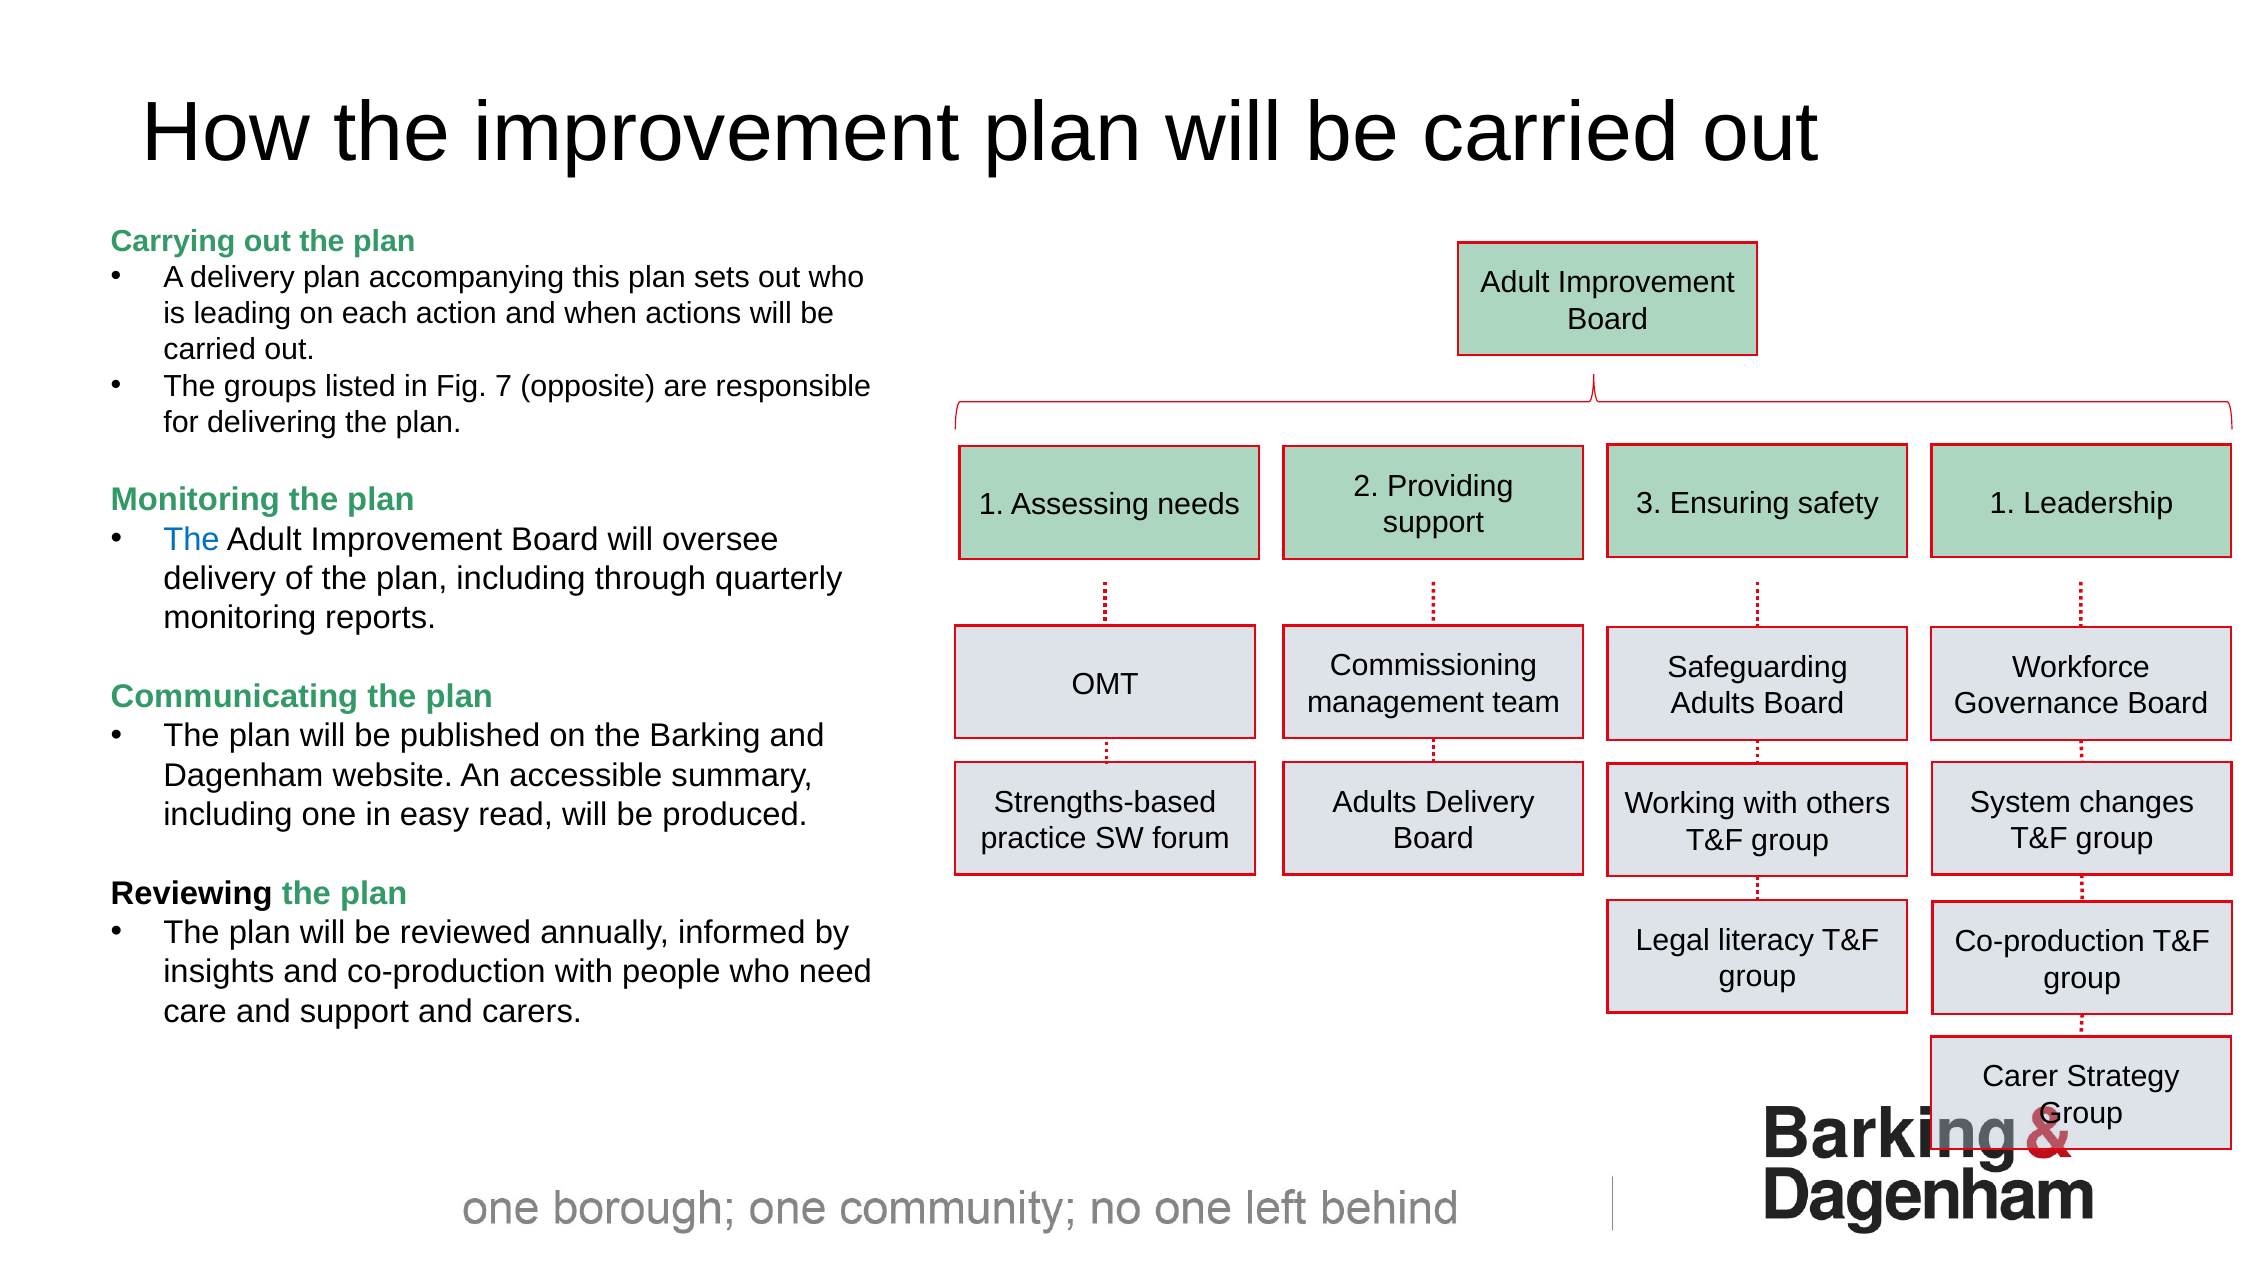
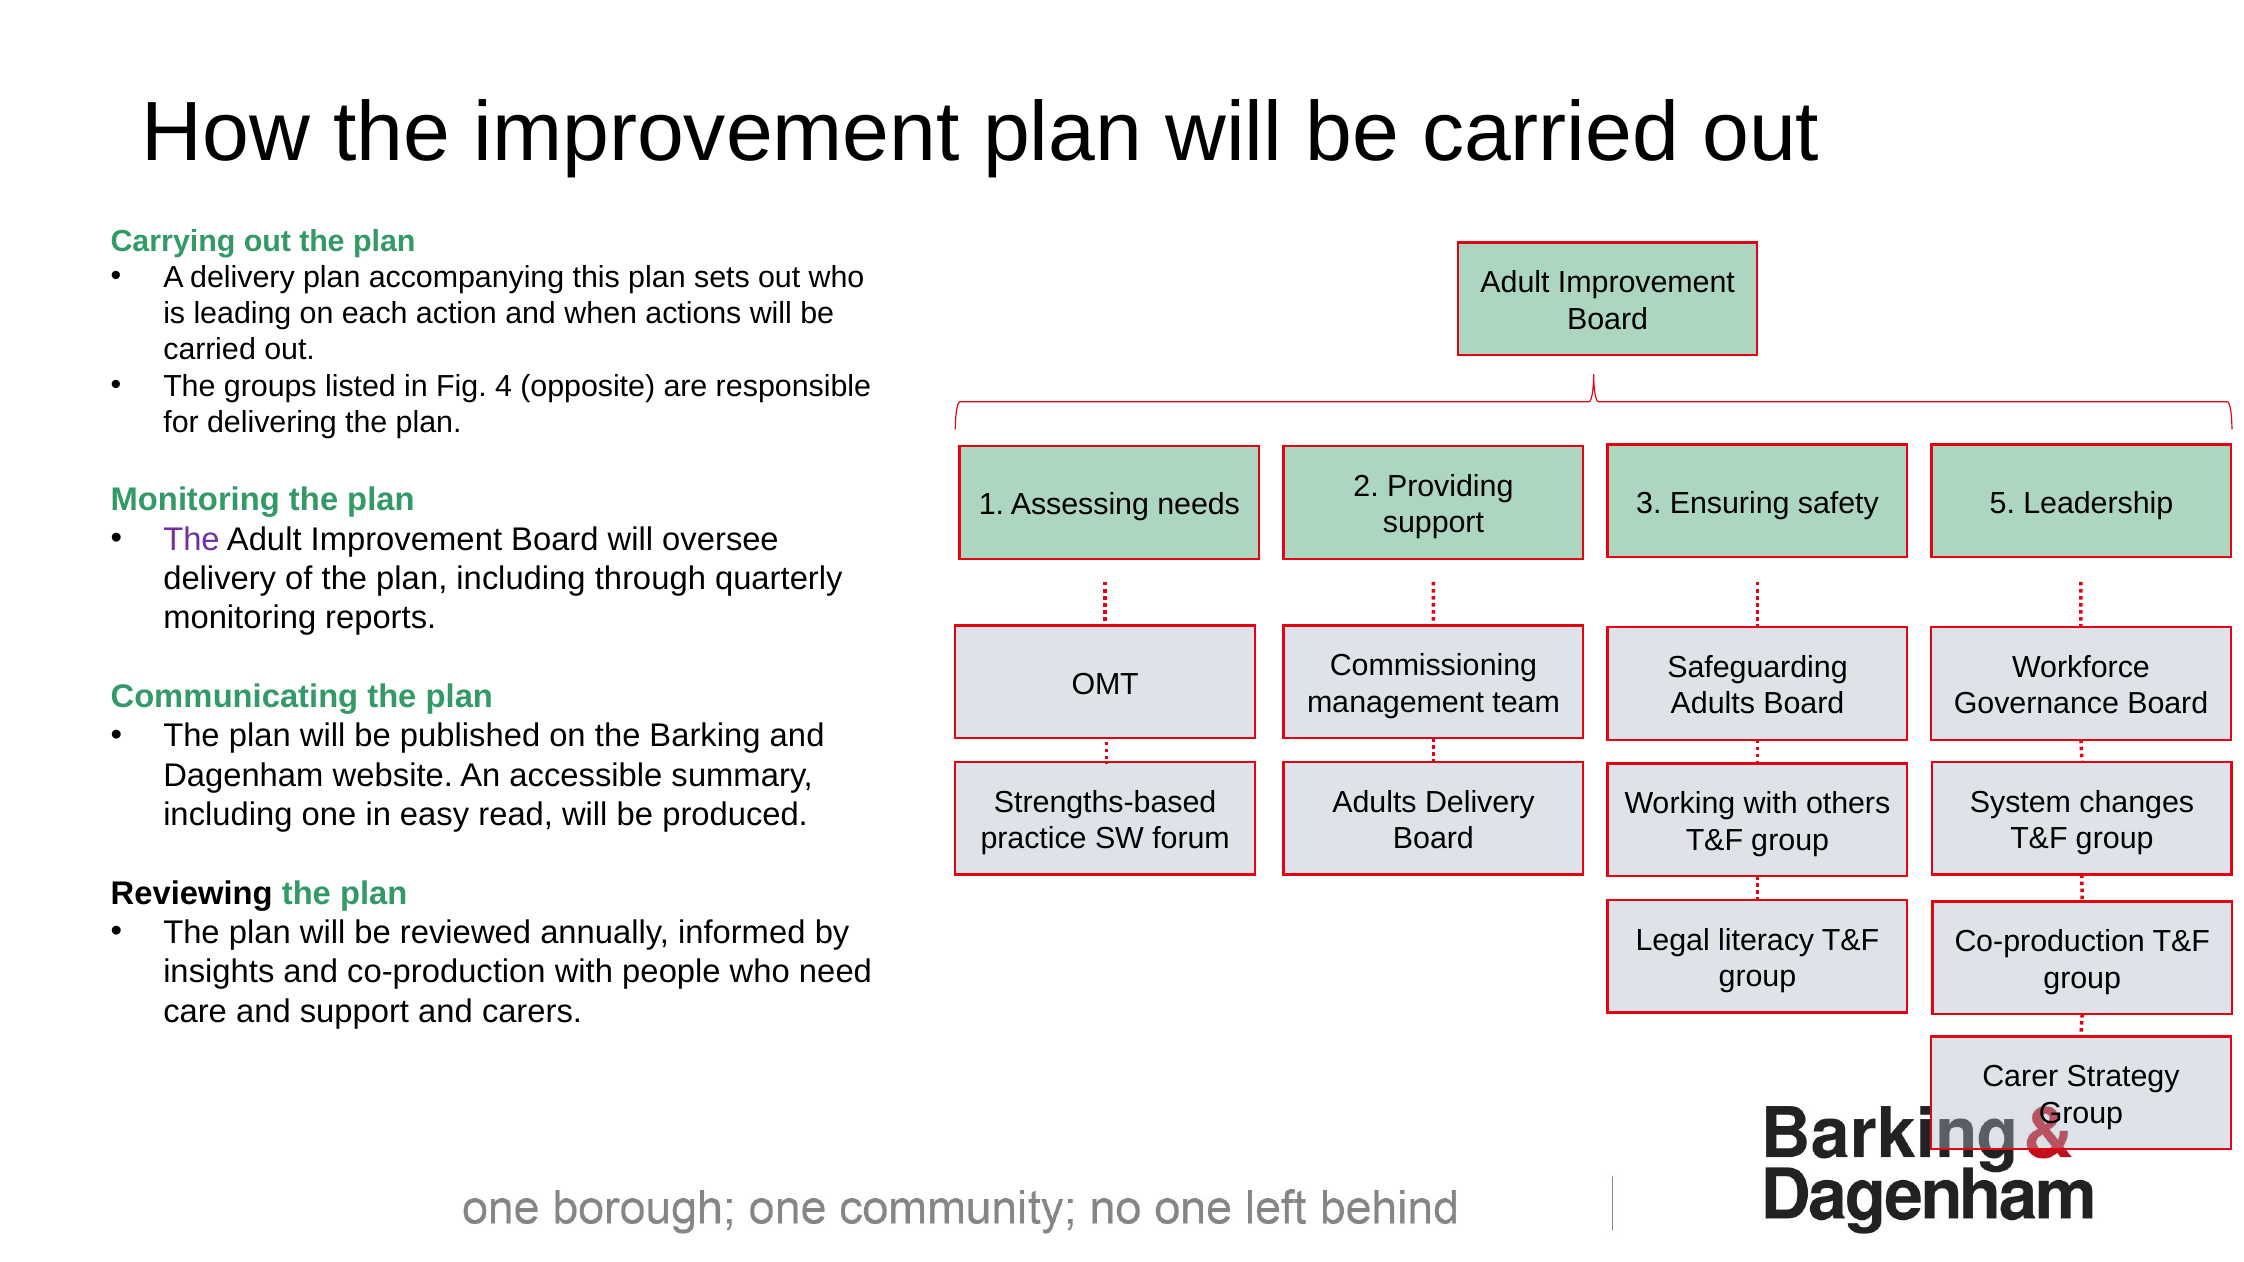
7: 7 -> 4 (504, 386)
safety 1: 1 -> 5 (2002, 503)
The colour: blue -> purple (191, 539)
